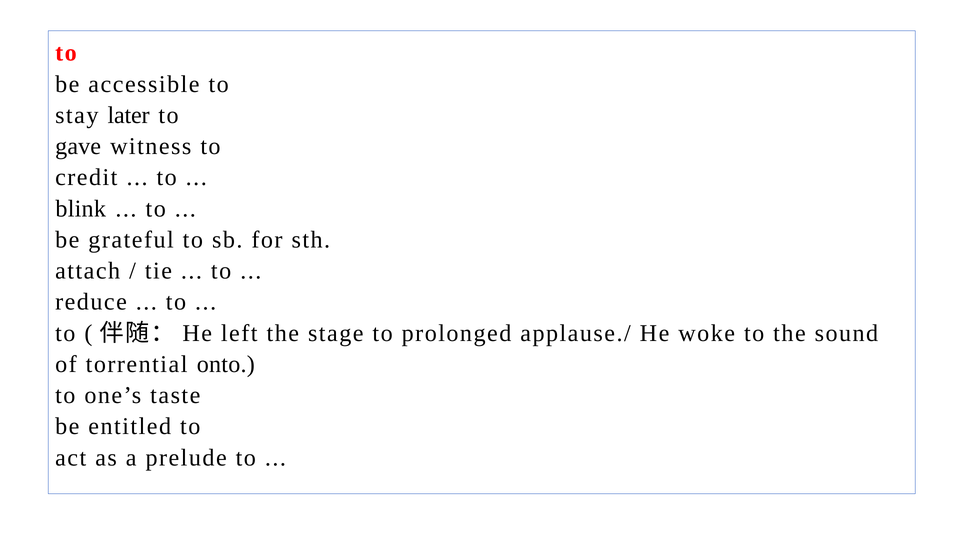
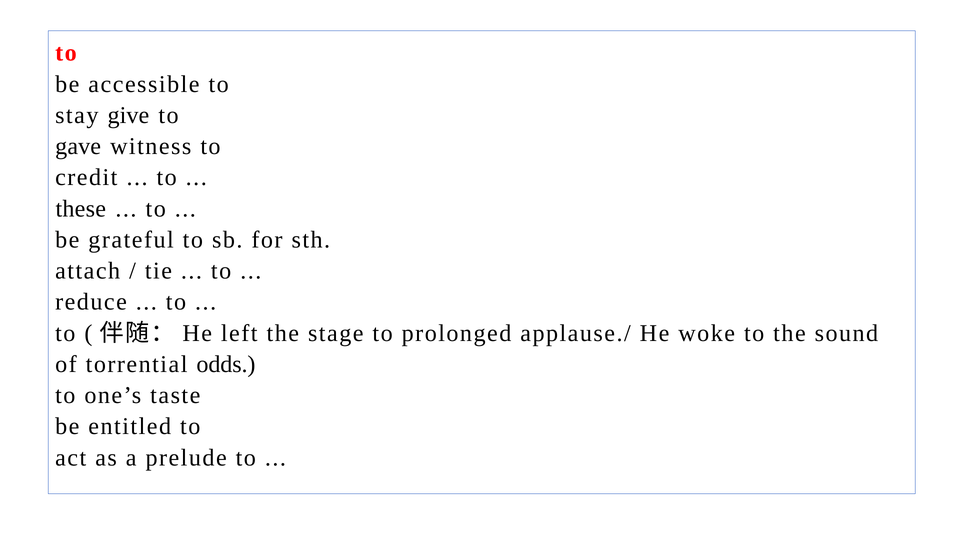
later: later -> give (128, 115)
blink: blink -> these (81, 209)
onto: onto -> odds (226, 364)
